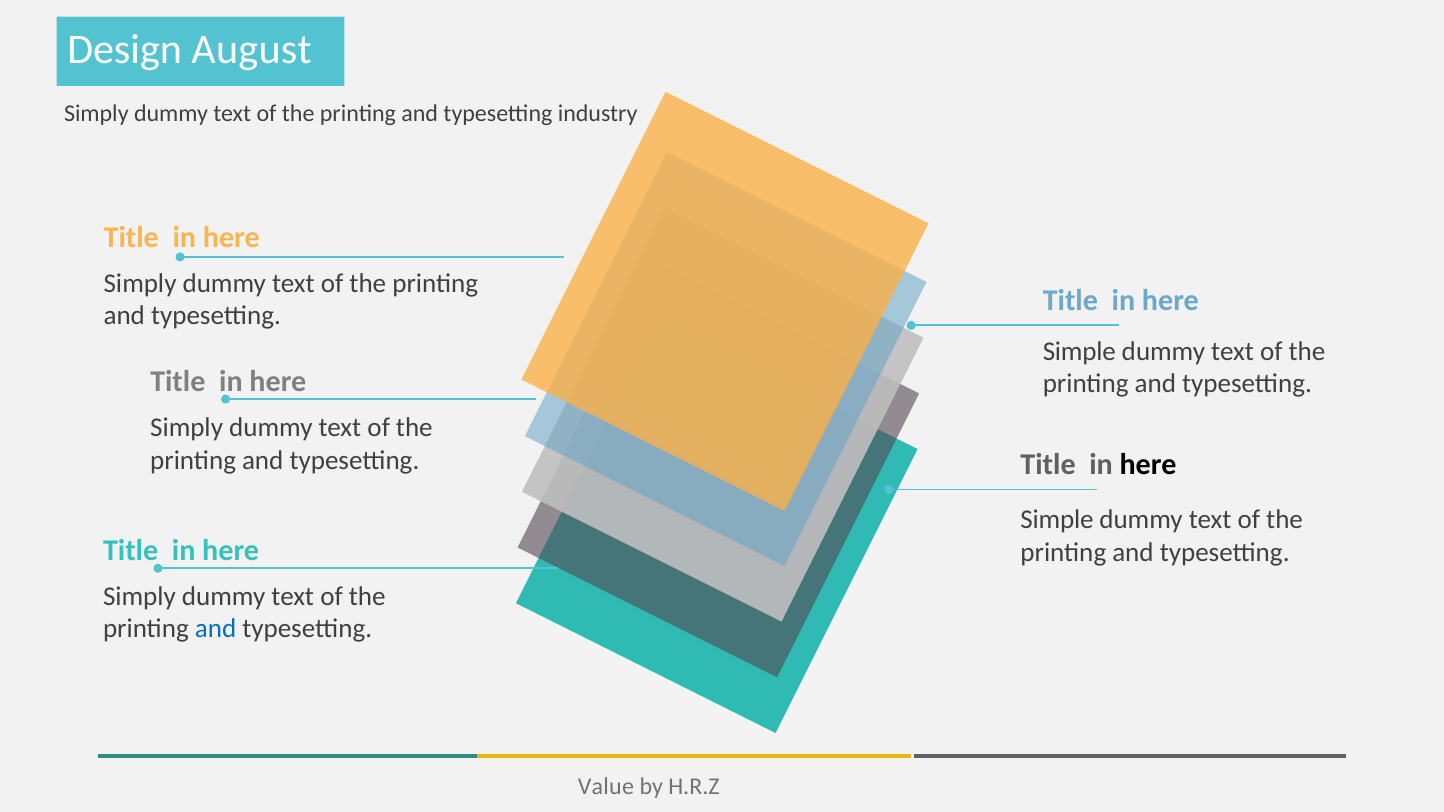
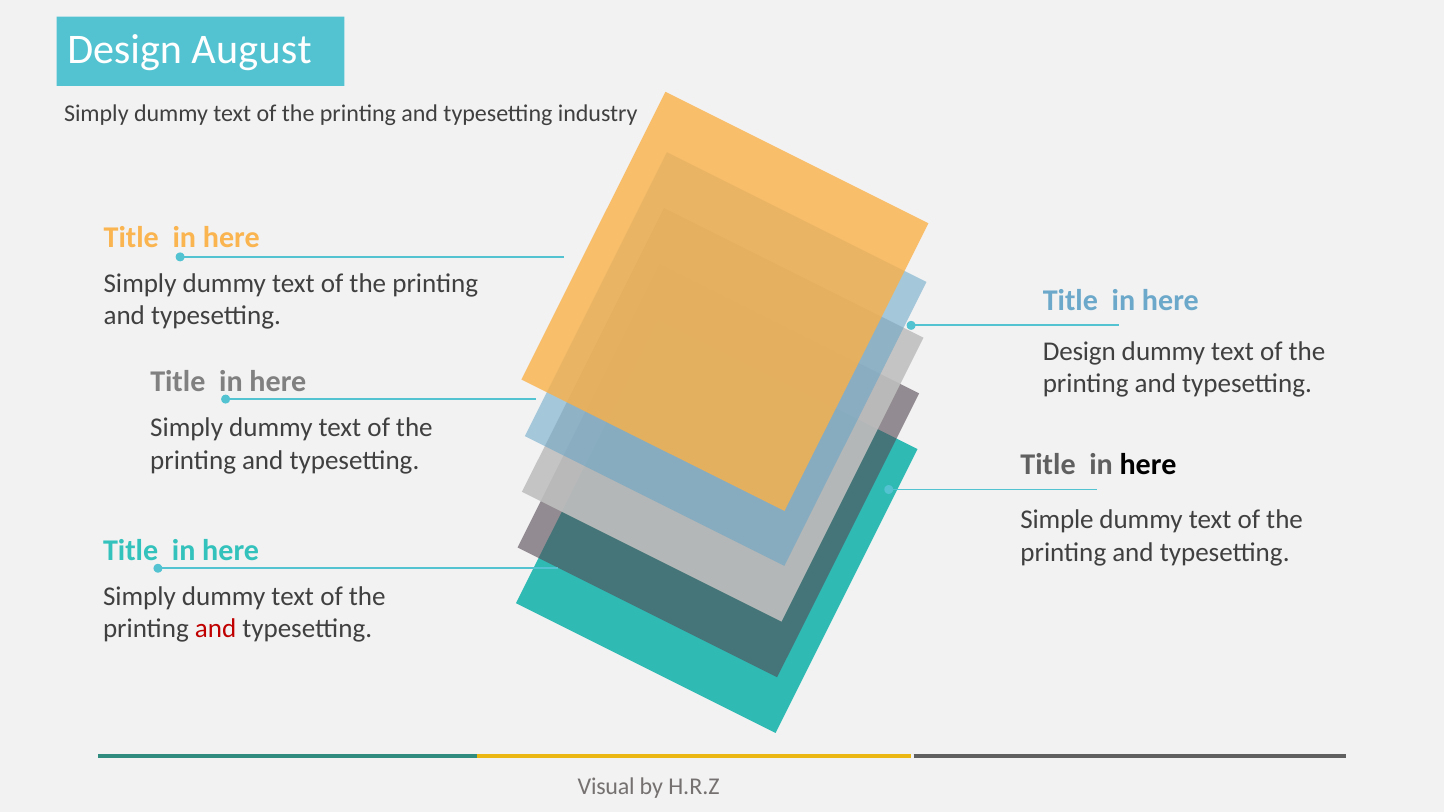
Simple: Simple -> Design (1079, 351)
and colour: blue -> red (216, 629)
Value: Value -> Visual (606, 787)
